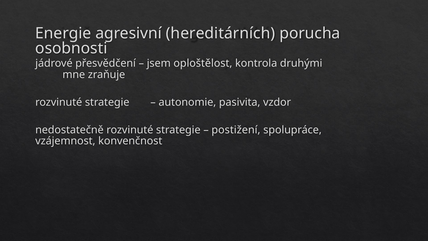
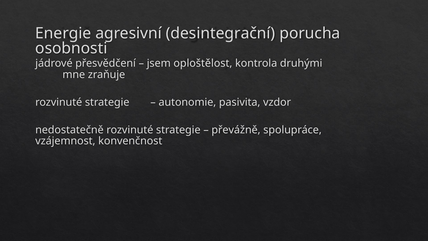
hereditárních: hereditárních -> desintegrační (221, 33)
postižení: postižení -> převážně (236, 130)
